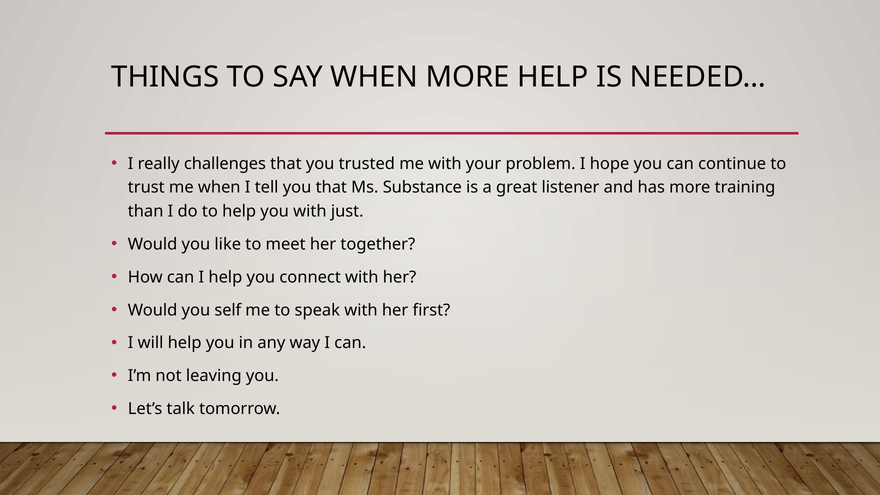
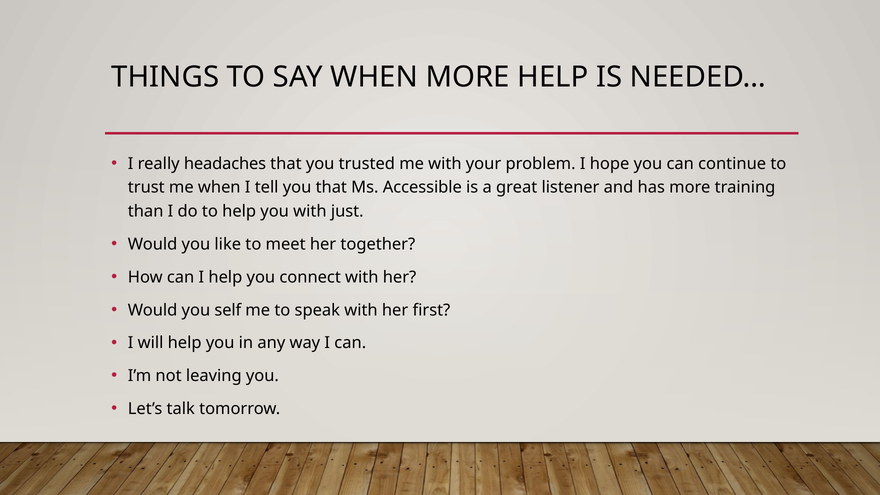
challenges: challenges -> headaches (225, 164)
Substance: Substance -> Accessible (422, 188)
